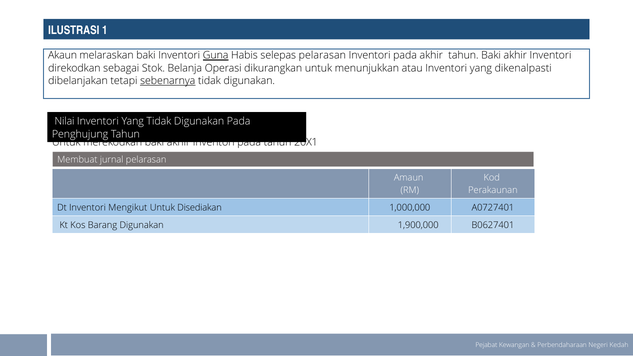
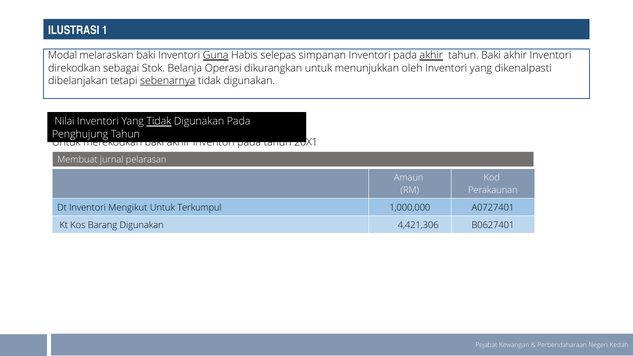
Akaun: Akaun -> Modal (62, 56)
selepas pelarasan: pelarasan -> simpanan (322, 56)
akhir underline: none -> present (431, 56)
atau: atau -> oleh (412, 68)
Tidak underline: none -> present (159, 122)
Disediakan: Disediakan -> Terkumpul (199, 208)
1,900,000: 1,900,000 -> 4,421,306 (418, 225)
